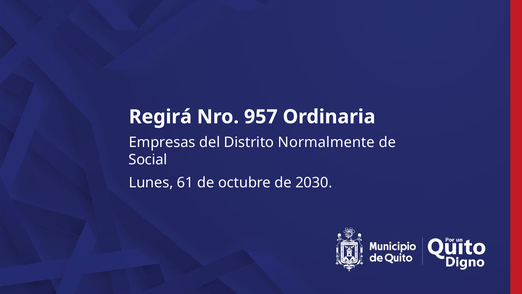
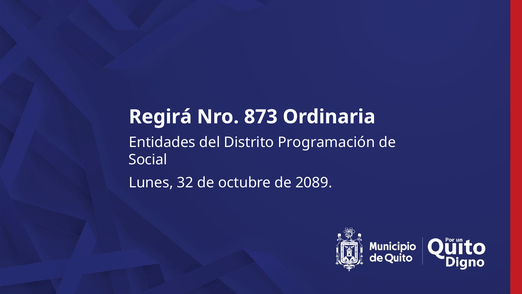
957: 957 -> 873 (261, 117)
Empresas: Empresas -> Entidades (162, 142)
Normalmente: Normalmente -> Programación (326, 142)
61: 61 -> 32 (185, 182)
2030: 2030 -> 2089 (314, 182)
